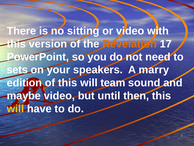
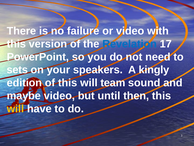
sitting: sitting -> failure (83, 31)
Revelation colour: orange -> blue (130, 44)
marry: marry -> kingly (154, 70)
